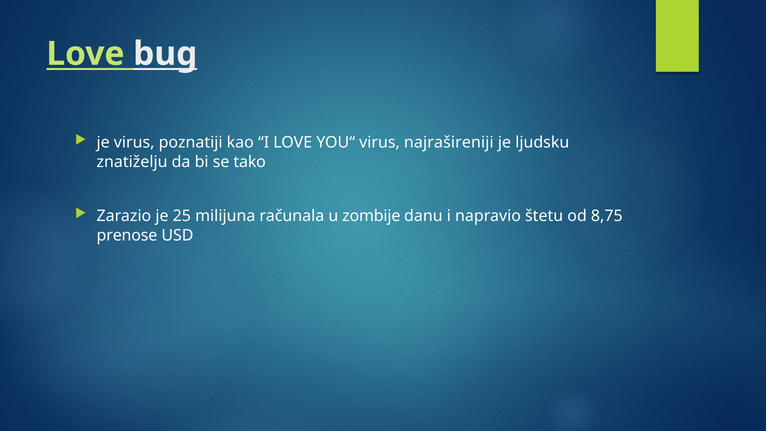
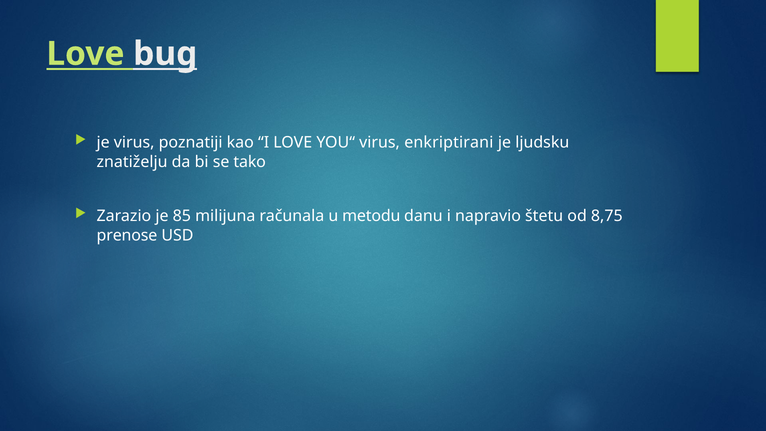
najrašireniji: najrašireniji -> enkriptirani (449, 143)
25: 25 -> 85 (182, 216)
zombije: zombije -> metodu (371, 216)
